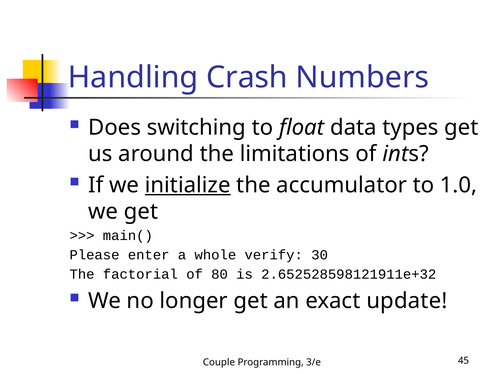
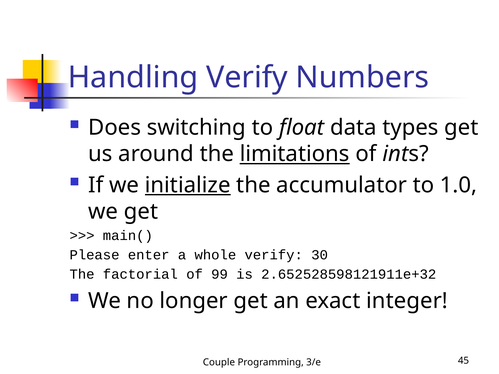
Handling Crash: Crash -> Verify (247, 77)
limitations underline: none -> present (295, 154)
80: 80 -> 99 (220, 274)
update: update -> integer (407, 301)
